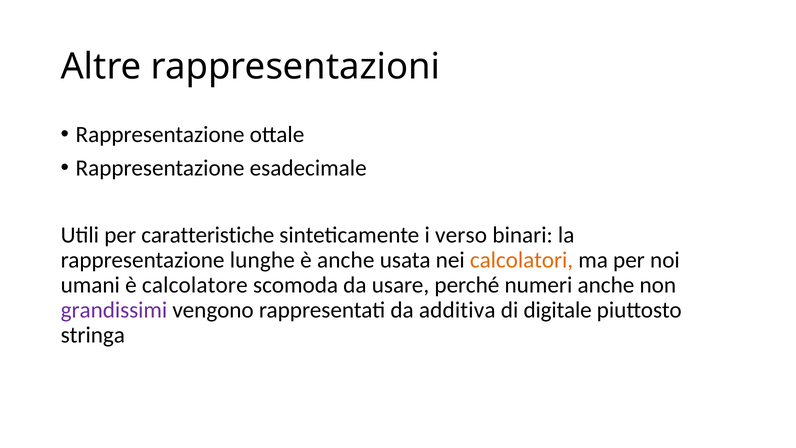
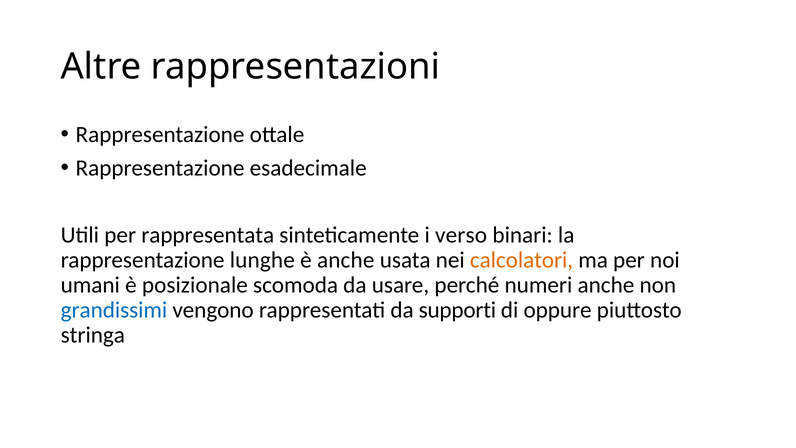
caratteristiche: caratteristiche -> rappresentata (208, 235)
calcolatore: calcolatore -> posizionale (195, 285)
grandissimi colour: purple -> blue (114, 310)
additiva: additiva -> supporti (457, 310)
digitale: digitale -> oppure (558, 310)
